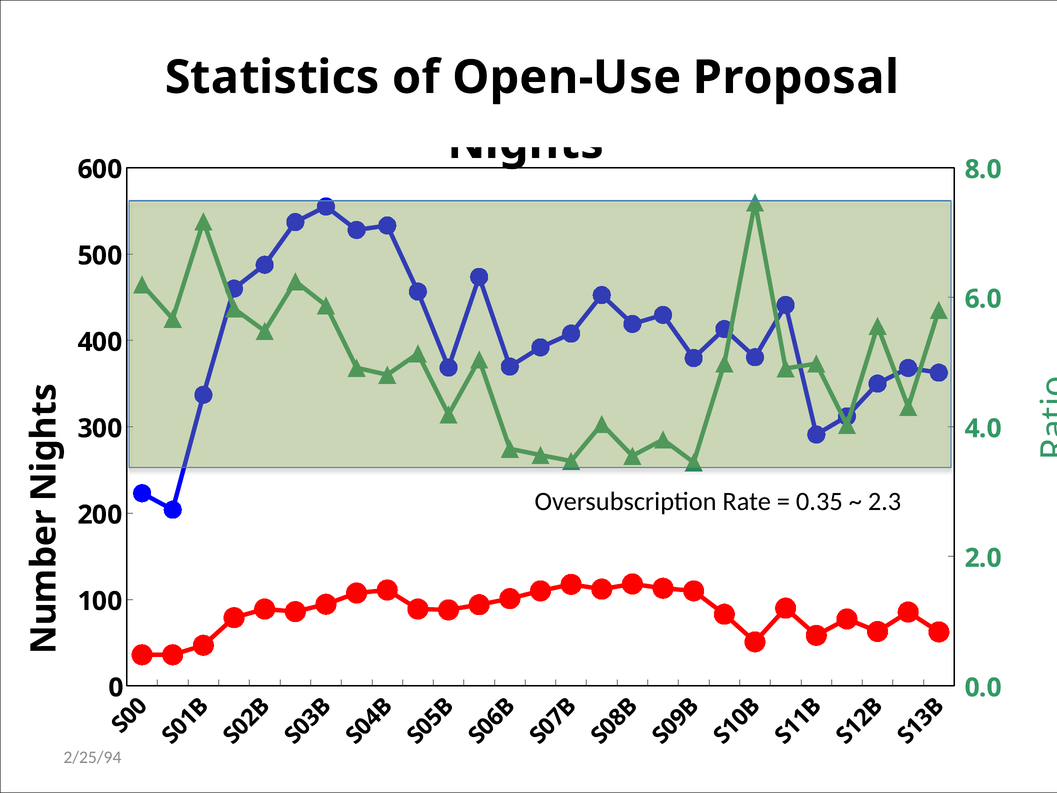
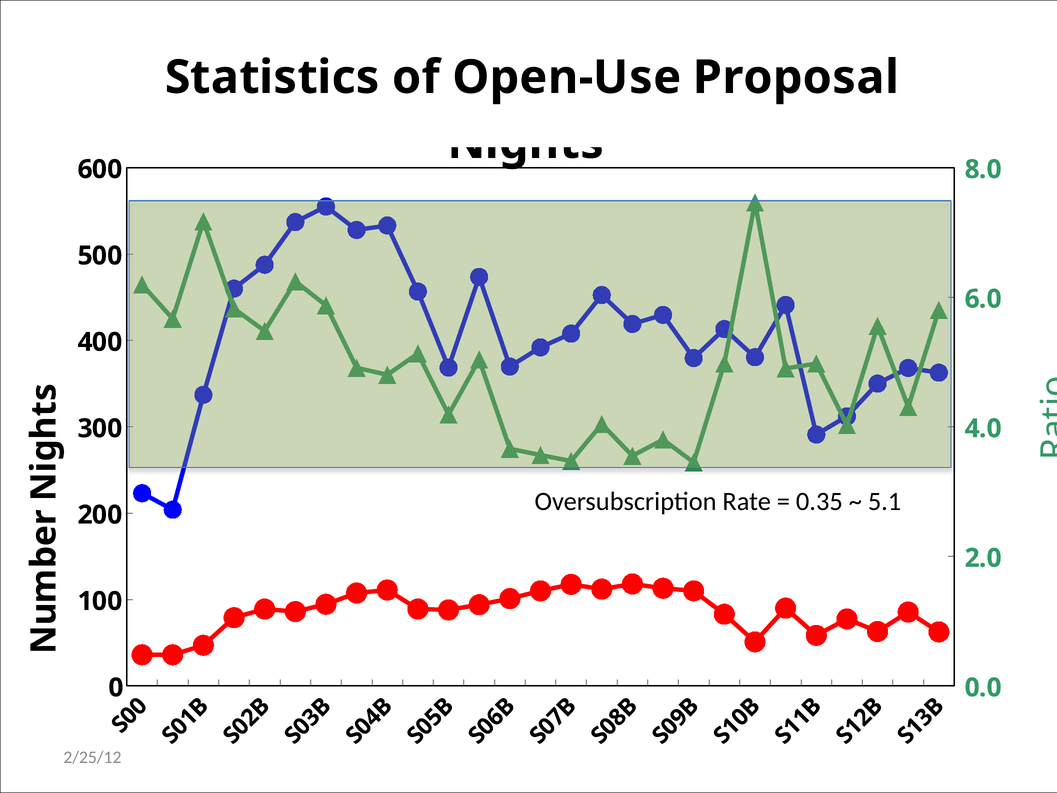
2.3: 2.3 -> 5.1 (885, 501)
2/25/94: 2/25/94 -> 2/25/12 (92, 757)
